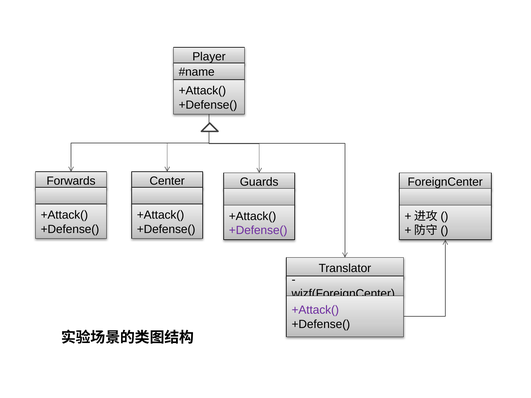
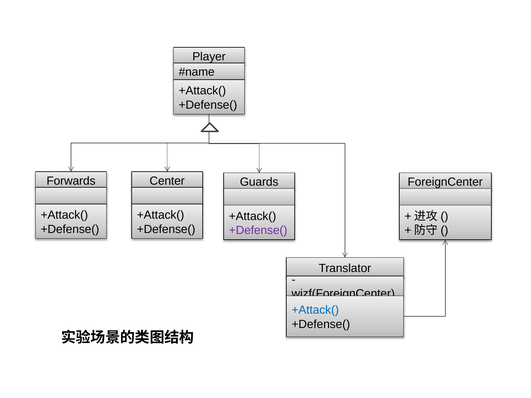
+Attack( colour: purple -> blue (315, 310)
